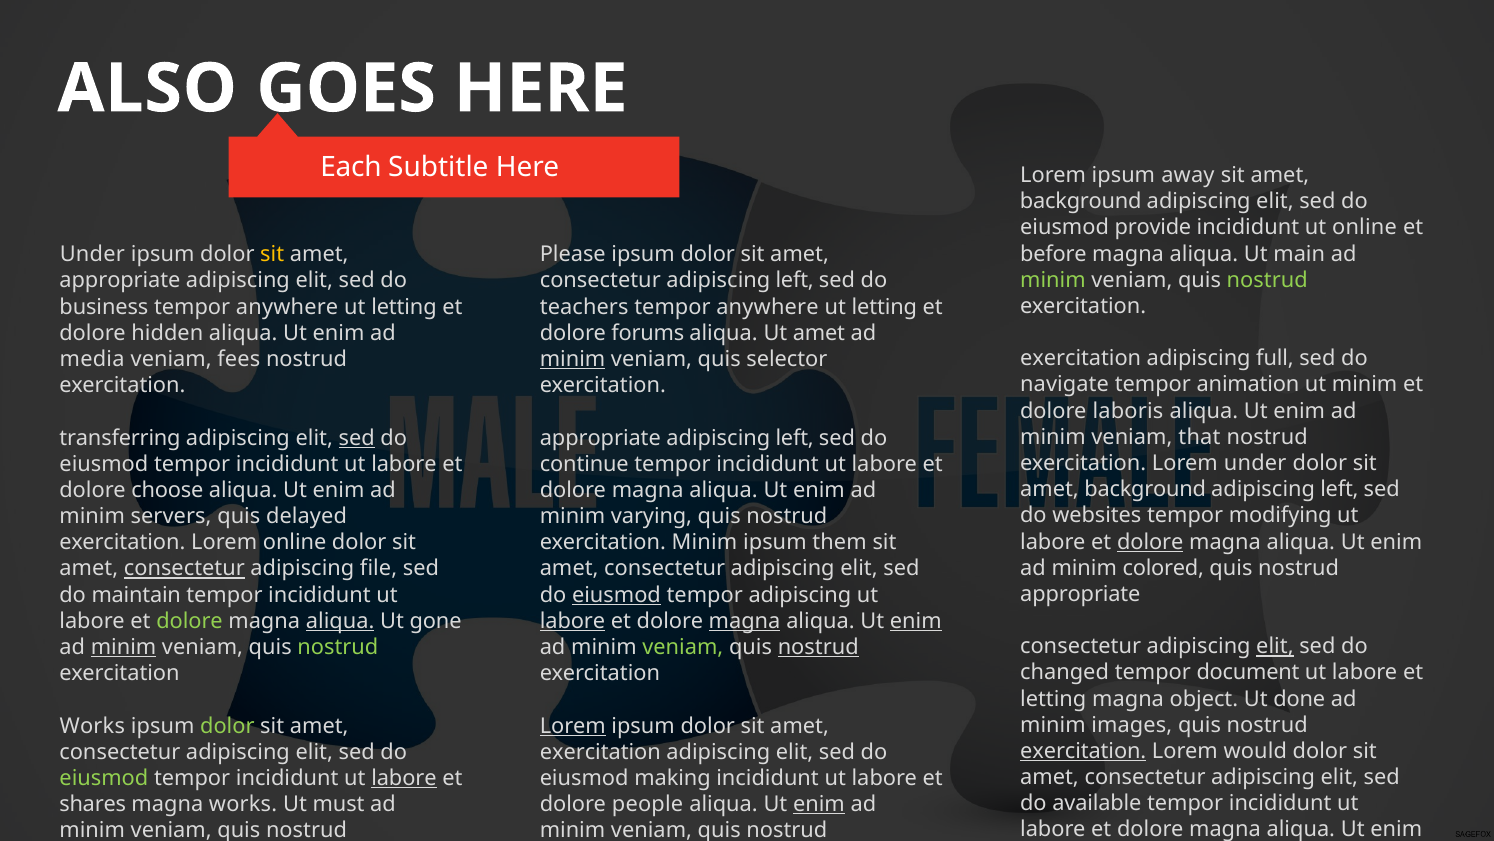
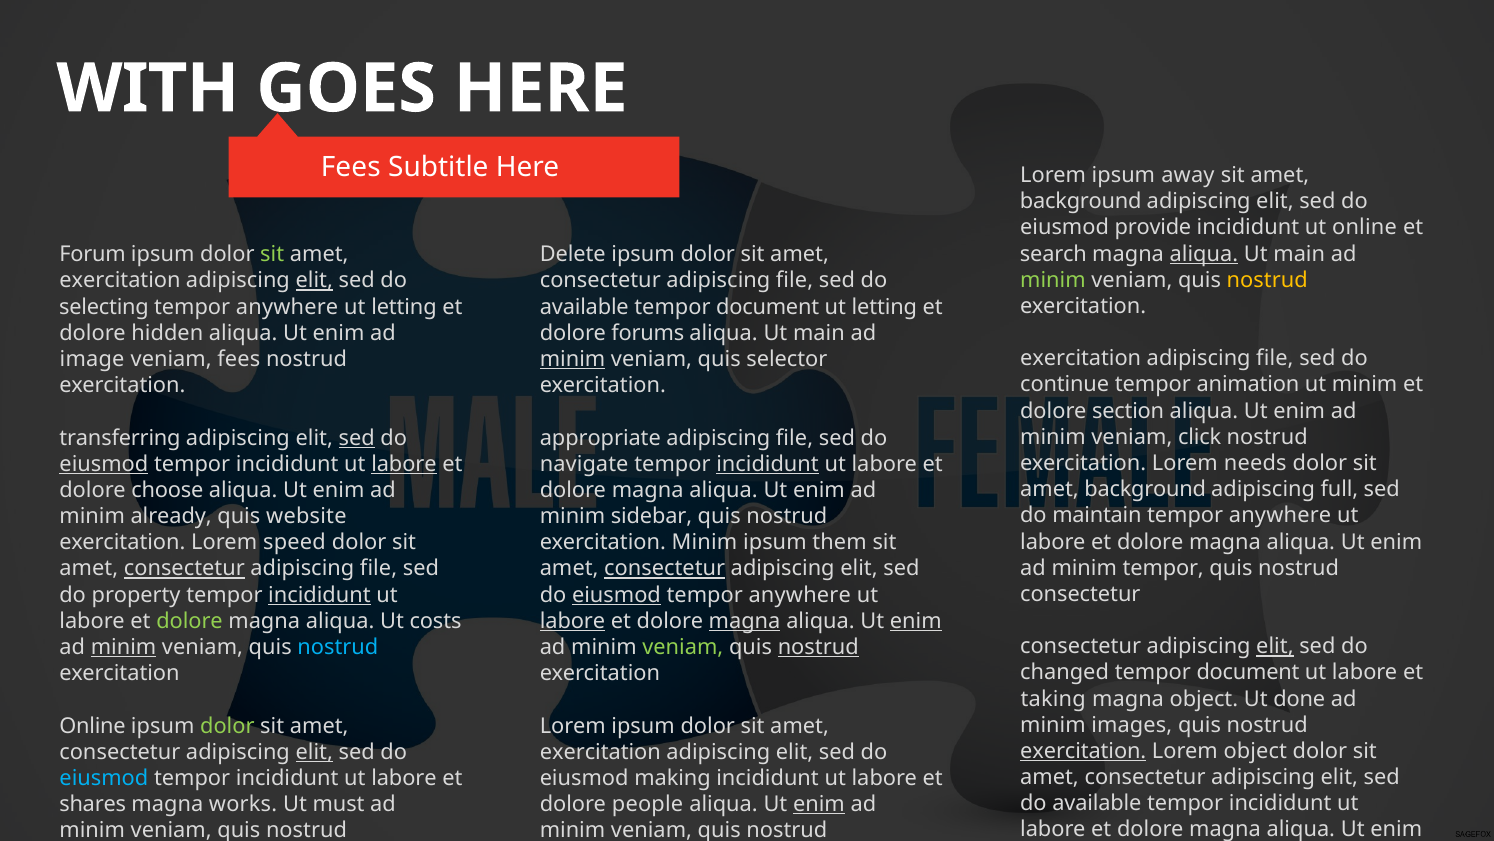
ALSO: ALSO -> WITH (148, 89)
Each: Each -> Fees (351, 167)
before: before -> search (1053, 254)
aliqua underline: none -> present (1204, 254)
Under: Under -> Forum (93, 254)
sit colour: yellow -> light green (272, 254)
Please: Please -> Delete (573, 254)
nostrud colour: light green -> yellow (1267, 280)
appropriate: appropriate -> exercitation (120, 281)
elit underline: none -> present (314, 281)
left: left -> file (795, 281)
business: business -> selecting (104, 307)
teachers: teachers -> available (584, 307)
anywhere: anywhere -> document (768, 307)
amet: amet -> main (819, 333)
full: full -> file (1275, 358)
media: media -> image (92, 359)
navigate: navigate -> continue (1065, 384)
laboris: laboris -> section (1128, 411)
that: that -> click (1200, 437)
left: left -> file (795, 438)
Lorem under: under -> needs (1255, 463)
eiusmod underline: none -> present (104, 464)
labore underline: none -> present (404, 464)
continue: continue -> navigate (584, 464)
incididunt underline: none -> present (768, 464)
left: left -> full (1339, 489)
websites: websites -> maintain (1097, 515)
modifying: modifying -> anywhere (1280, 515)
servers: servers -> already (171, 516)
delayed: delayed -> website (306, 516)
varying: varying -> sidebar (652, 516)
dolore underline: present -> none (1150, 541)
Lorem online: online -> speed (295, 542)
minim colored: colored -> tempor (1163, 568)
consectetur underline: none -> present (665, 568)
appropriate: appropriate -> consectetur (1080, 594)
maintain: maintain -> property (136, 594)
incididunt underline: none -> present (319, 594)
adipiscing: adipiscing -> anywhere (800, 594)
aliqua underline: present -> none (340, 621)
gone: gone -> costs (436, 621)
nostrud colour: light green -> light blue (338, 647)
letting: letting -> taking (1053, 698)
Works: Works -> Online (93, 725)
Lorem underline: present -> none (573, 725)
Lorem would: would -> object (1255, 751)
elit underline: none -> present (314, 751)
eiusmod colour: light green -> light blue (104, 778)
labore underline: present -> none (404, 778)
